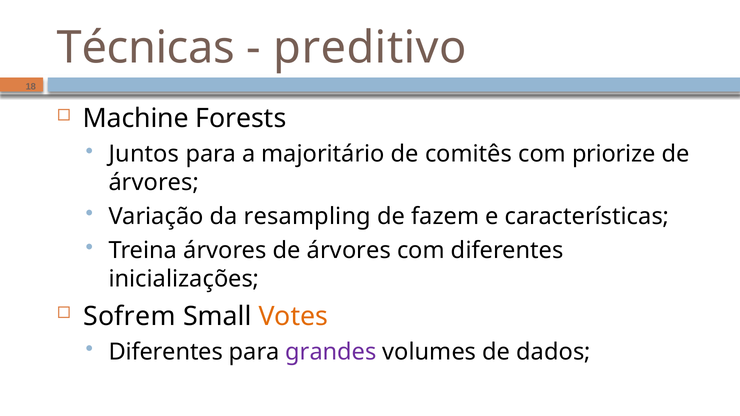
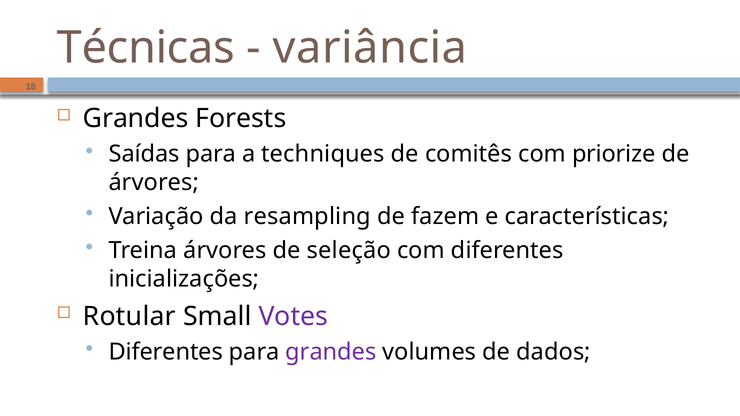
preditivo: preditivo -> variância (370, 48)
Machine: Machine -> Grandes (136, 119)
Juntos: Juntos -> Saídas (144, 154)
majoritário: majoritário -> techniques (323, 154)
árvores de árvores: árvores -> seleção (349, 251)
Sofrem: Sofrem -> Rotular (129, 317)
Votes colour: orange -> purple (293, 317)
